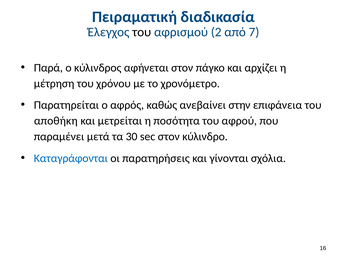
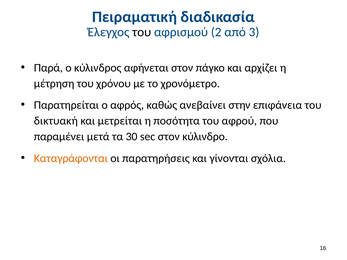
7: 7 -> 3 (254, 32)
αποθήκη: αποθήκη -> δικτυακή (56, 121)
Καταγράφονται colour: blue -> orange (71, 158)
